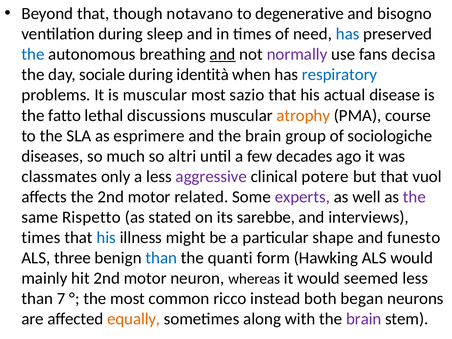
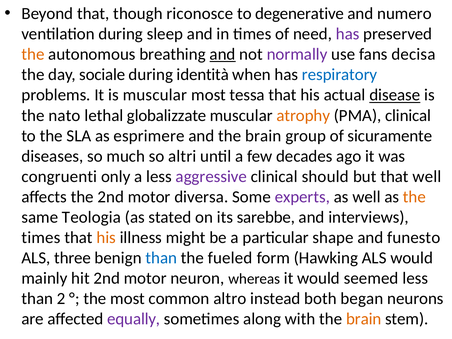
notavano: notavano -> riconosce (200, 14)
bisogno: bisogno -> numero (404, 14)
has colour: blue -> purple (348, 34)
the colour: blue -> orange (33, 54)
sazio: sazio -> tessa (247, 95)
disease underline: none -> present (395, 95)
fatto: fatto -> nato (64, 115)
discussions: discussions -> globalizzate (167, 115)
PMA course: course -> clinical (408, 115)
sociologiche: sociologiche -> sicuramente (390, 136)
classmates: classmates -> congruenti (59, 176)
potere: potere -> should (325, 176)
that vuol: vuol -> well (427, 176)
related: related -> diversa (201, 197)
the colour: purple -> orange (414, 197)
Rispetto: Rispetto -> Teologia (92, 217)
his colour: blue -> orange (106, 238)
quanti: quanti -> fueled (230, 258)
7: 7 -> 2 (61, 299)
ricco: ricco -> altro (230, 299)
equally colour: orange -> purple (134, 319)
brain colour: purple -> orange (364, 319)
